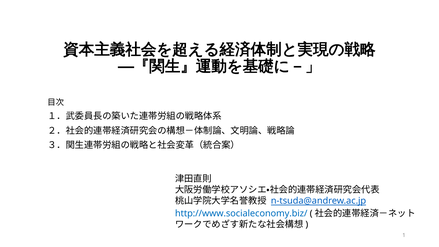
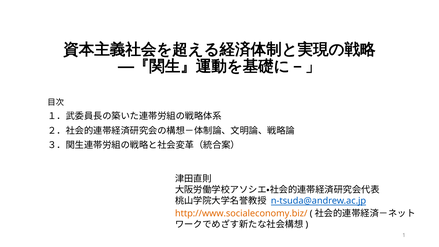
http://www.socialeconomy.biz/ colour: blue -> orange (241, 213)
